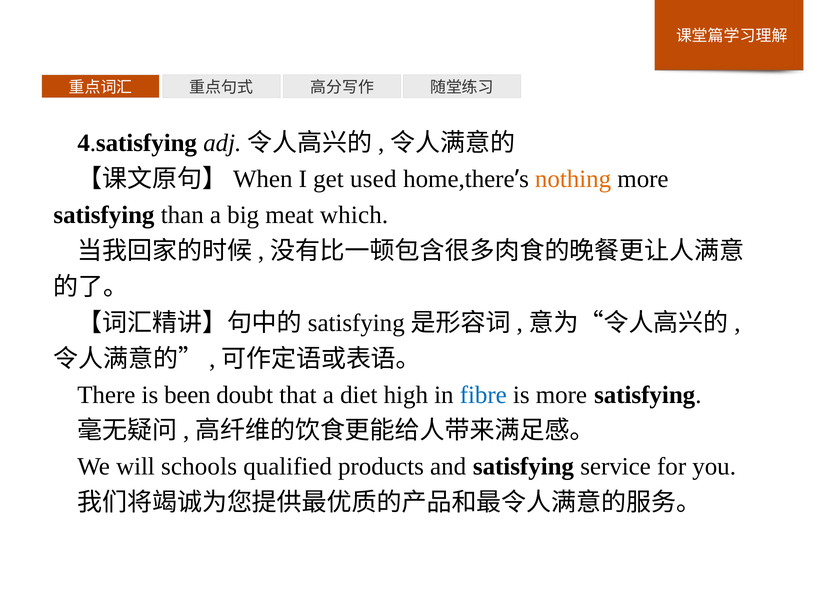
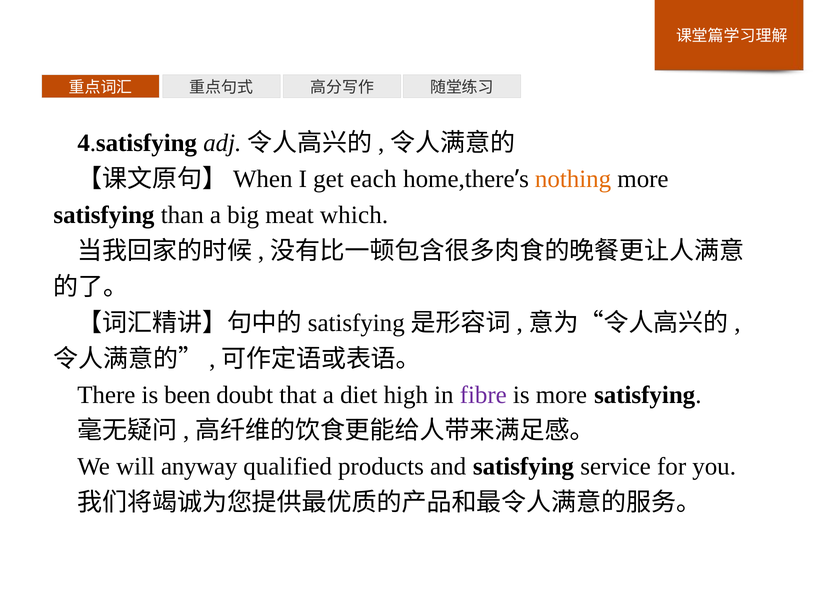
used: used -> each (373, 179)
fibre colour: blue -> purple (483, 395)
schools: schools -> anyway (199, 467)
